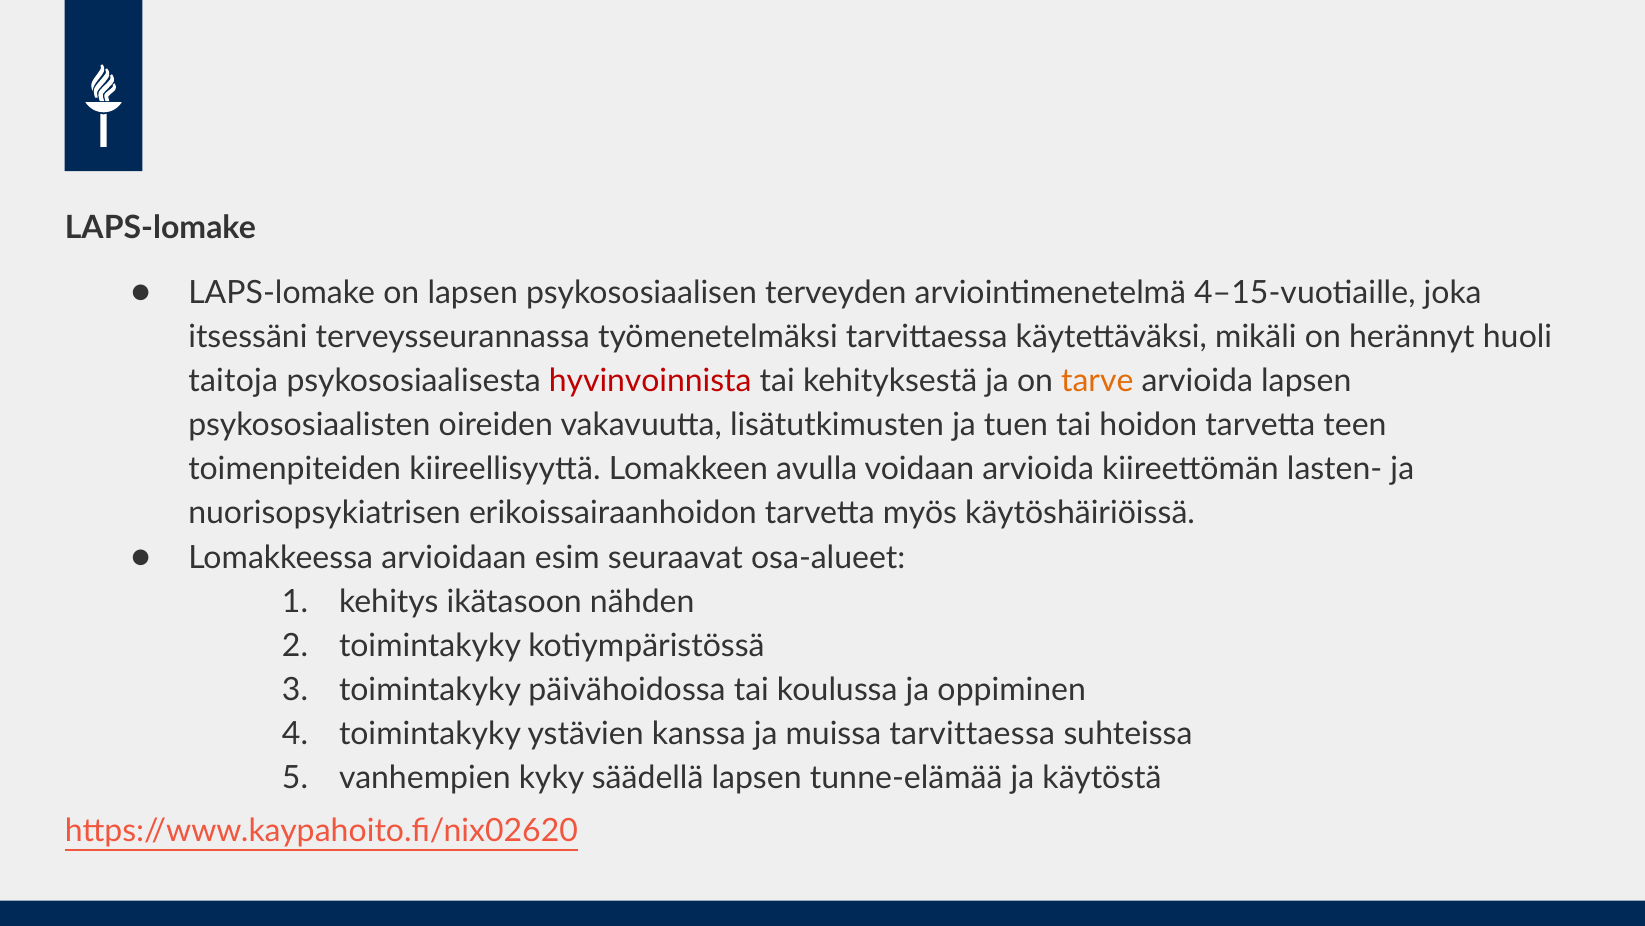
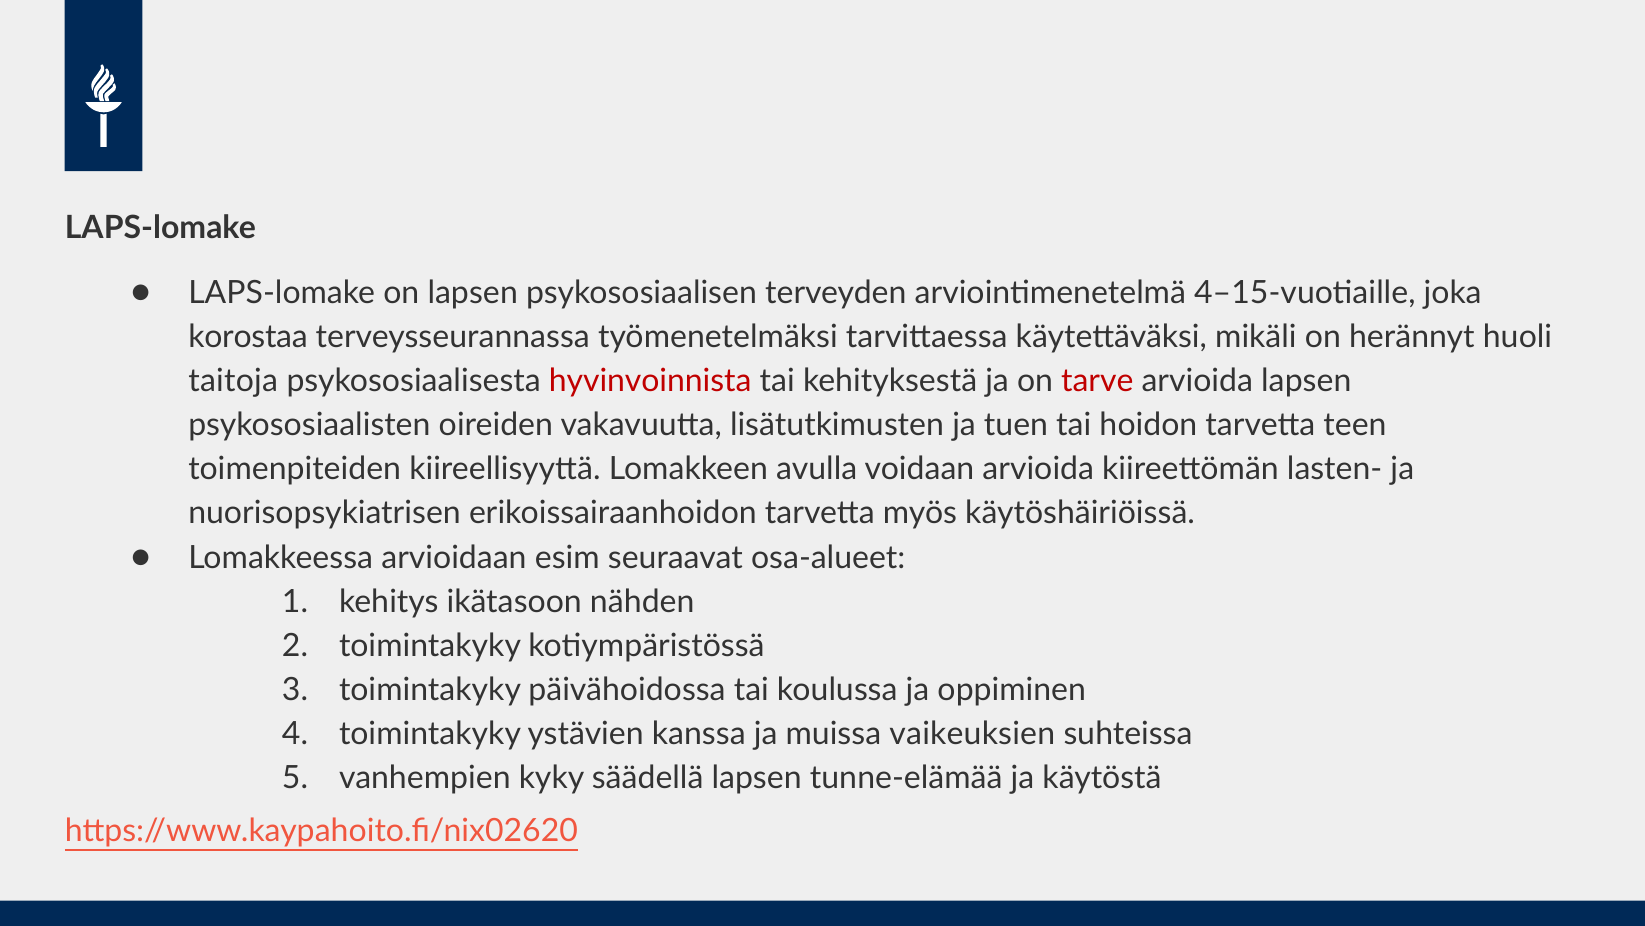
itsessäni: itsessäni -> korostaa (248, 337)
tarve colour: orange -> red (1097, 381)
muissa tarvittaessa: tarvittaessa -> vaikeuksien (972, 734)
